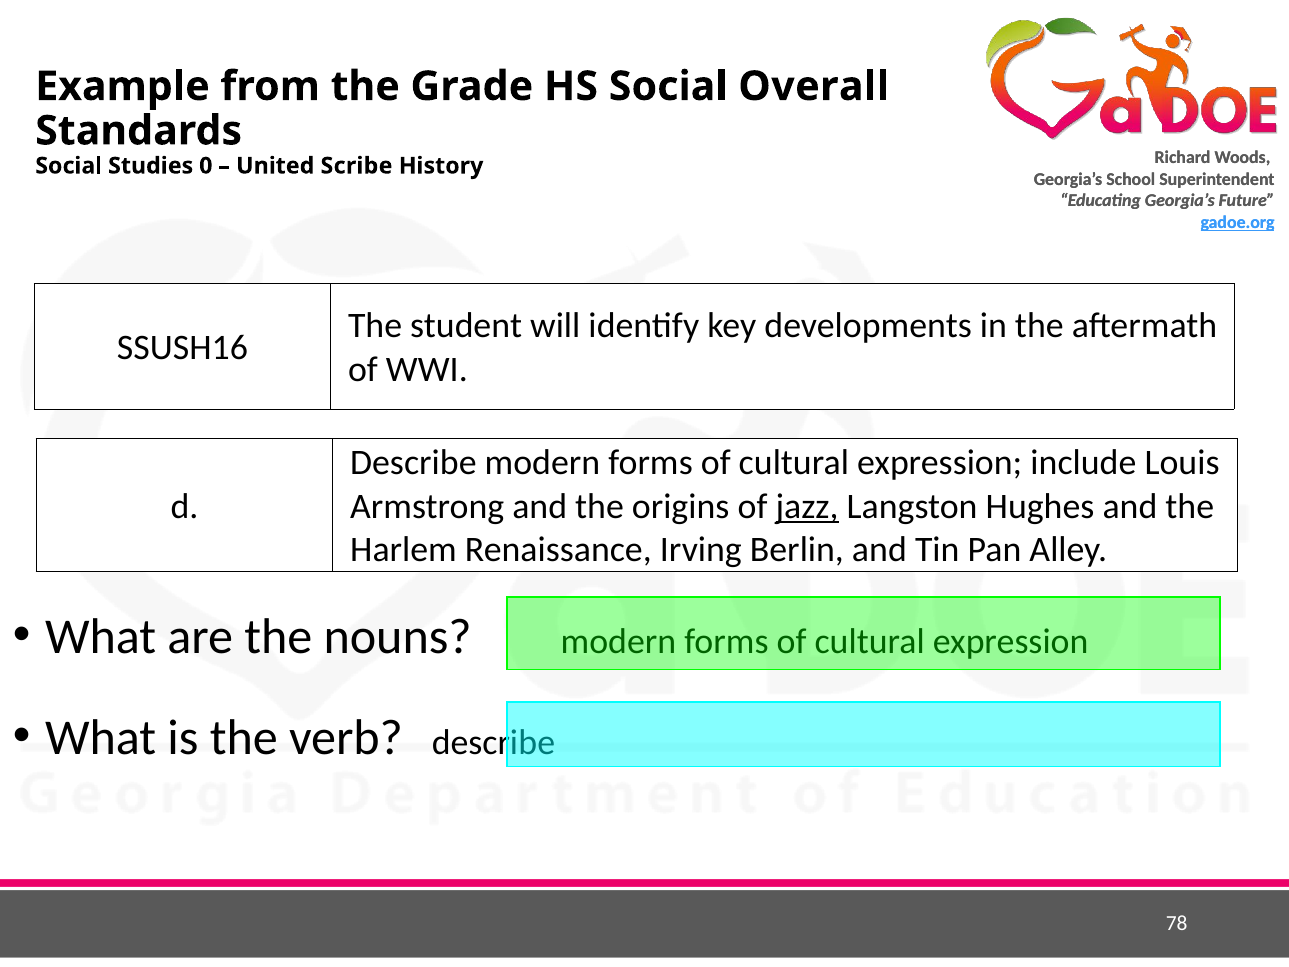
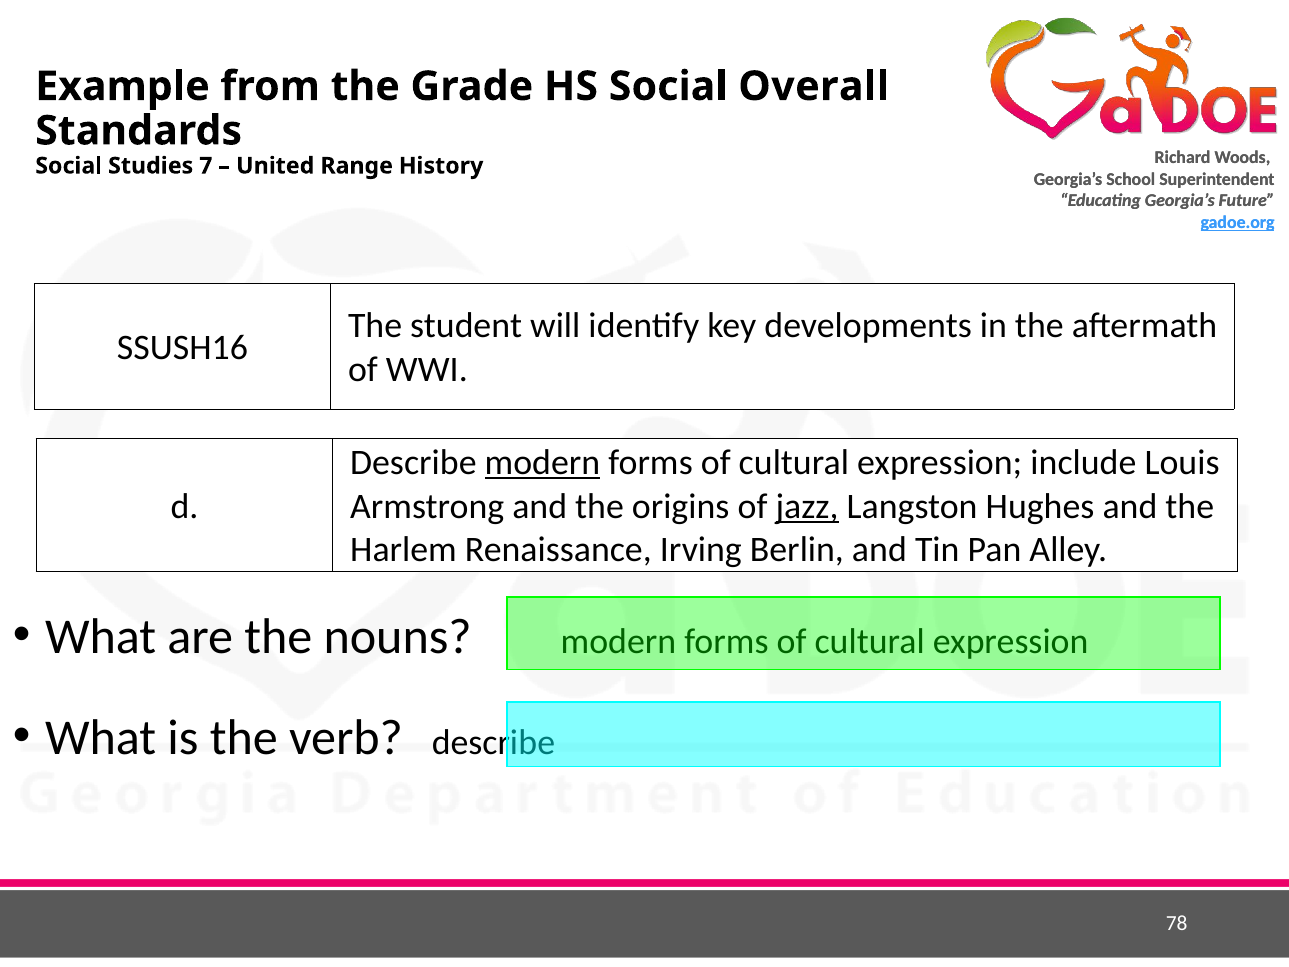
0: 0 -> 7 (206, 166)
Scribe: Scribe -> Range (357, 166)
modern underline: none -> present (542, 462)
